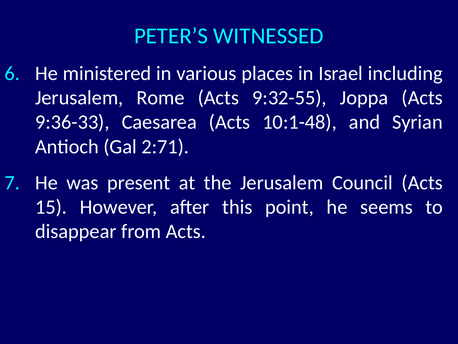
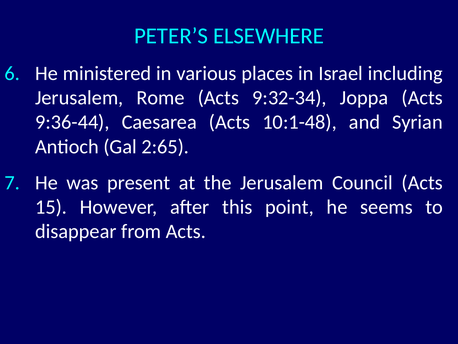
WITNESSED: WITNESSED -> ELSEWHERE (268, 36)
9:32-55: 9:32-55 -> 9:32-34 (290, 98)
9:36-33: 9:36-33 -> 9:36-44 (72, 122)
2:71: 2:71 -> 2:65 (165, 146)
